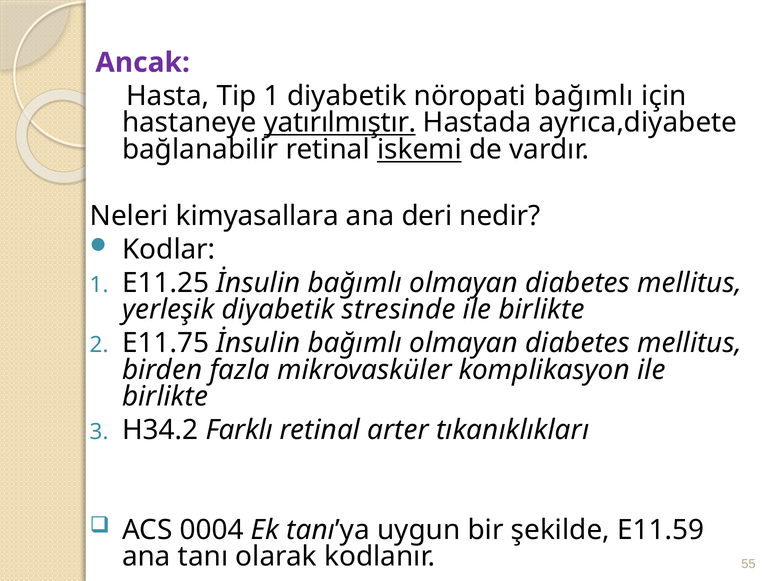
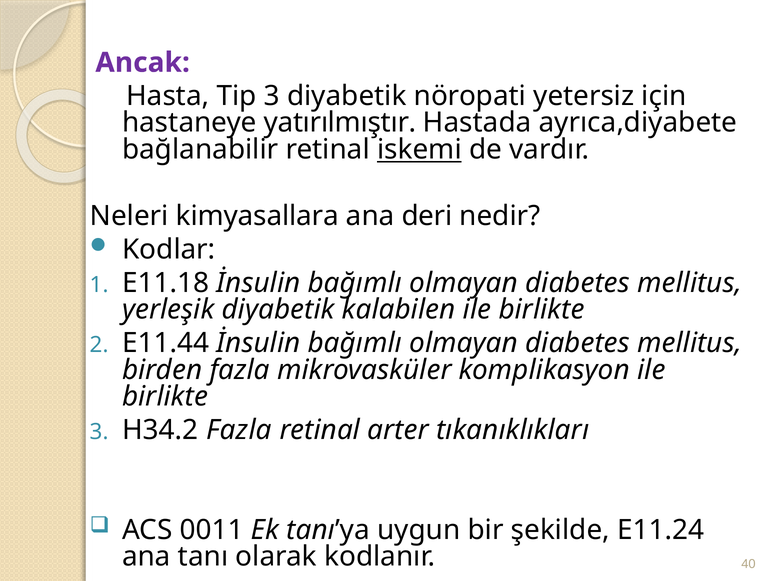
Tip 1: 1 -> 3 (272, 96)
nöropati bağımlı: bağımlı -> yetersiz (584, 96)
yatırılmıştır underline: present -> none (340, 123)
E11.25: E11.25 -> E11.18 (166, 283)
stresinde: stresinde -> kalabilen (399, 309)
E11.75: E11.75 -> E11.44 (166, 343)
H34.2 Farklı: Farklı -> Fazla (239, 430)
0004: 0004 -> 0011 (212, 529)
E11.59: E11.59 -> E11.24 (661, 529)
55: 55 -> 40 (748, 563)
